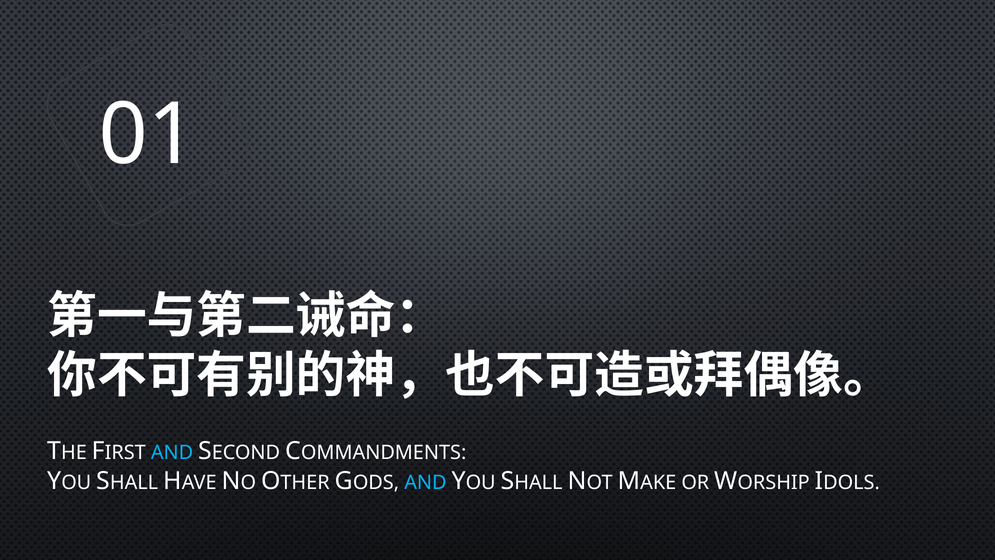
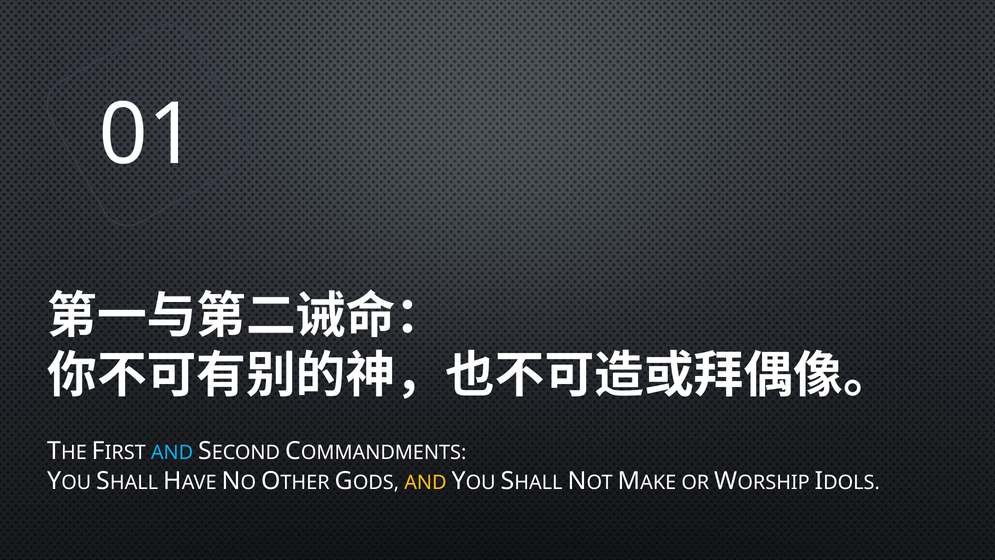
AND colour: light blue -> yellow (425, 482)
